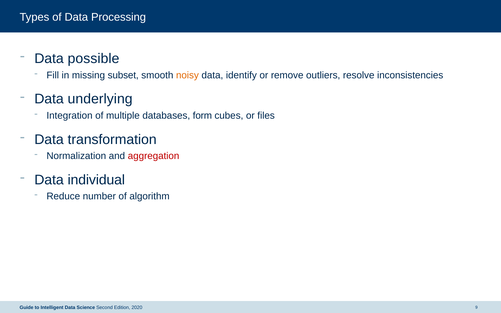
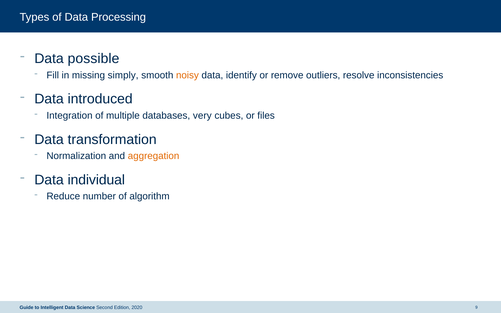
subset: subset -> simply (123, 75)
underlying: underlying -> introduced (100, 99)
form: form -> very (202, 116)
aggregation colour: red -> orange (154, 156)
